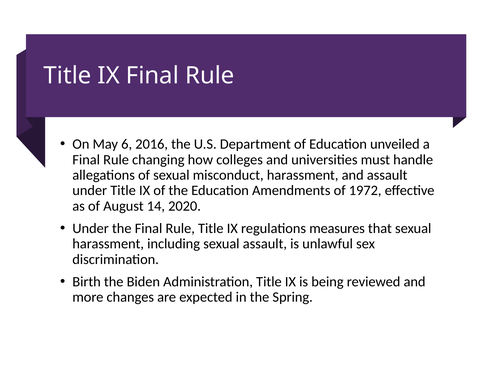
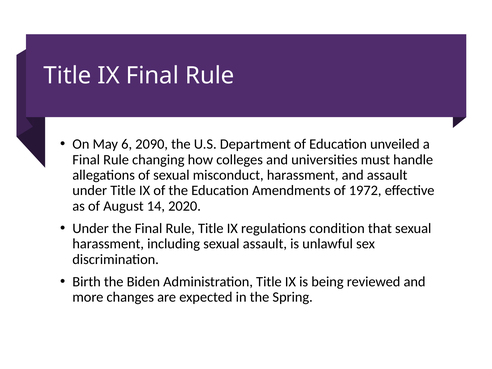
2016: 2016 -> 2090 (152, 144)
measures: measures -> condition (337, 228)
